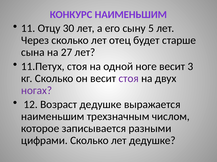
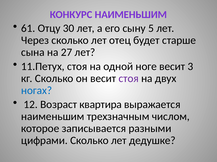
11: 11 -> 61 (28, 28)
ногах colour: purple -> blue (37, 91)
Возраст дедушке: дедушке -> квартира (101, 105)
